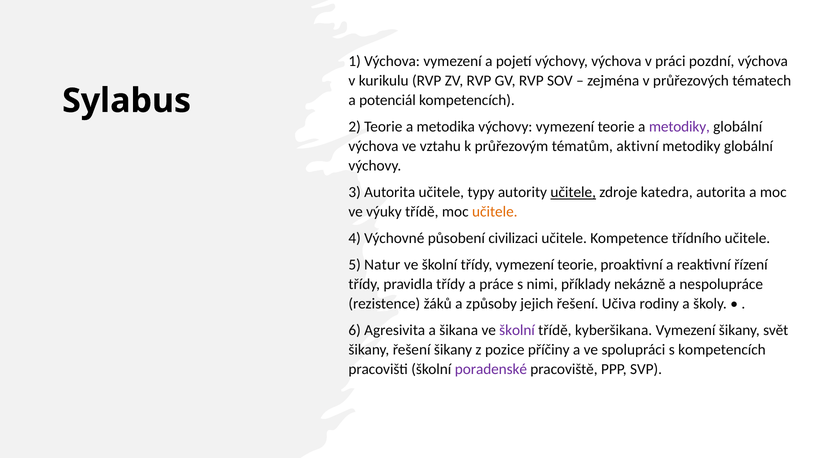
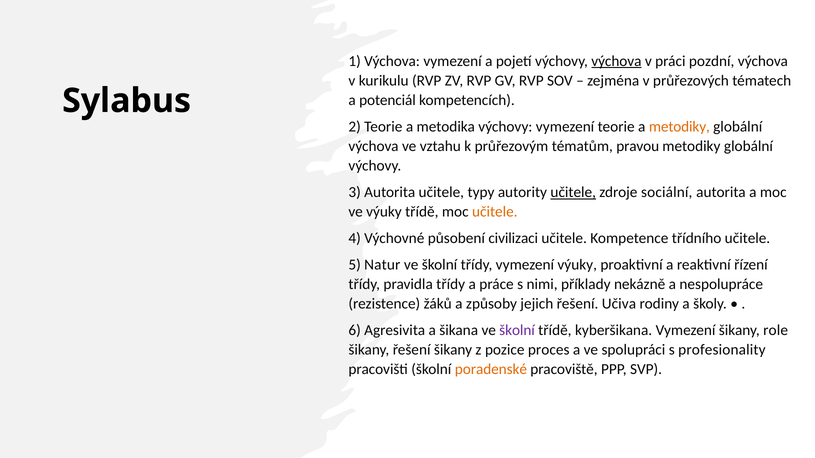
výchova underline: none -> present (616, 61)
metodiky colour: purple -> orange (679, 127)
aktivní: aktivní -> pravou (638, 146)
katedra: katedra -> sociální (667, 192)
třídy vymezení teorie: teorie -> výuky (577, 265)
svět: svět -> role (776, 330)
příčiny: příčiny -> proces (549, 350)
s kompetencích: kompetencích -> profesionality (722, 350)
poradenské colour: purple -> orange (491, 370)
